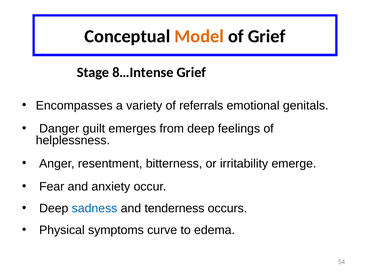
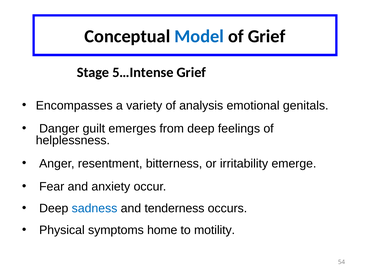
Model colour: orange -> blue (199, 36)
8…Intense: 8…Intense -> 5…Intense (143, 72)
referrals: referrals -> analysis (201, 106)
curve: curve -> home (162, 230)
edema: edema -> motility (215, 230)
